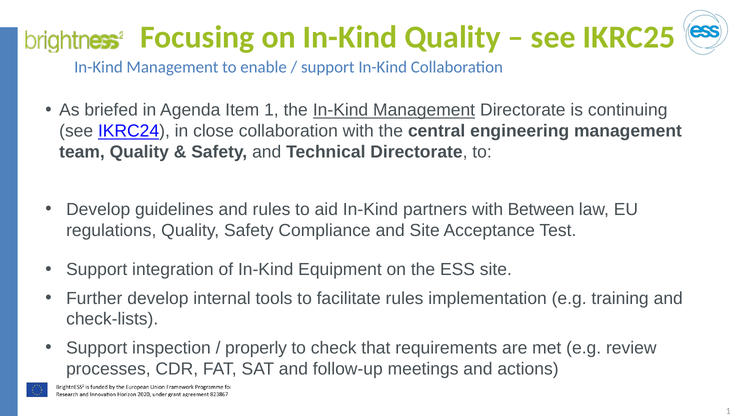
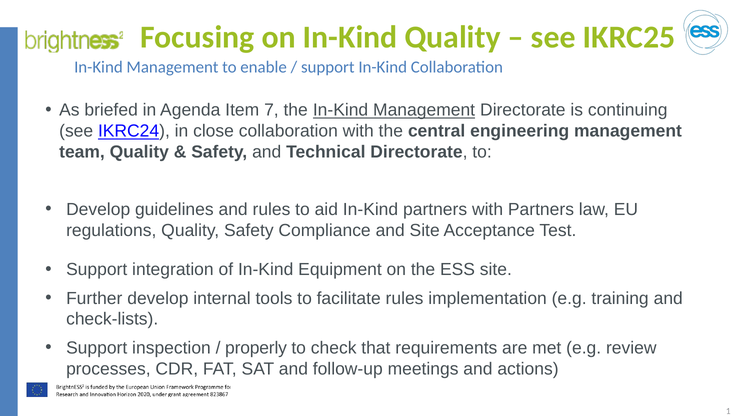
Item 1: 1 -> 7 (271, 110)
with Between: Between -> Partners (541, 209)
